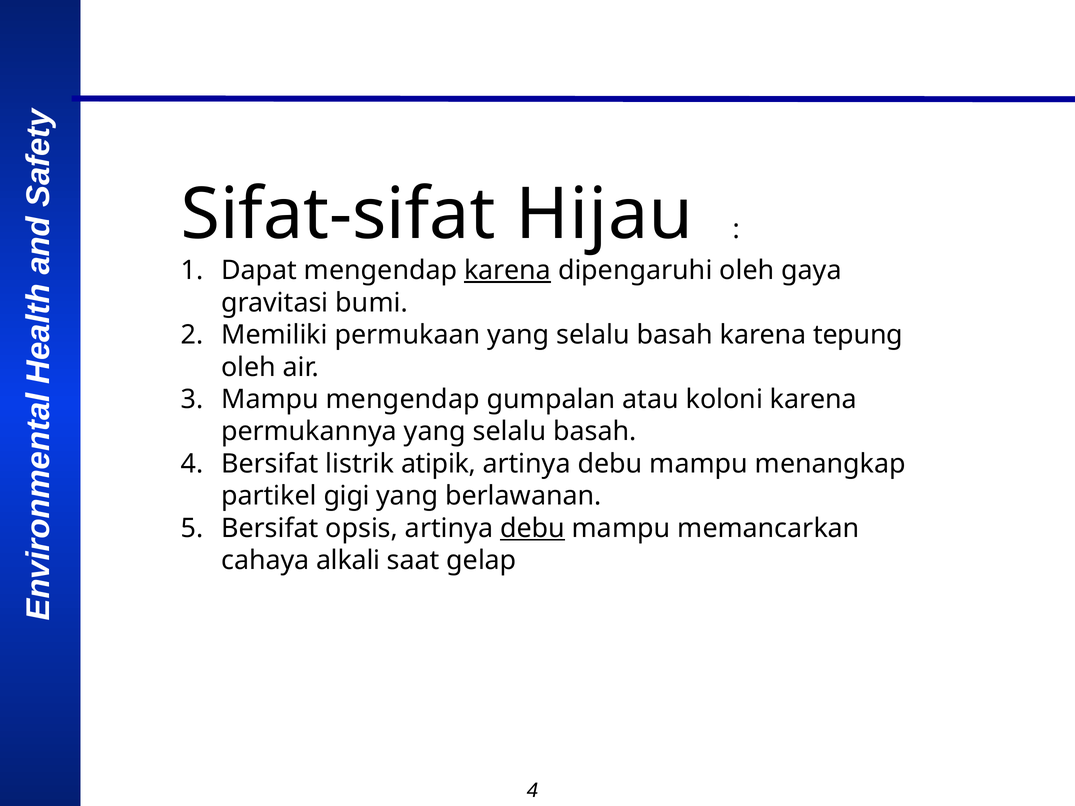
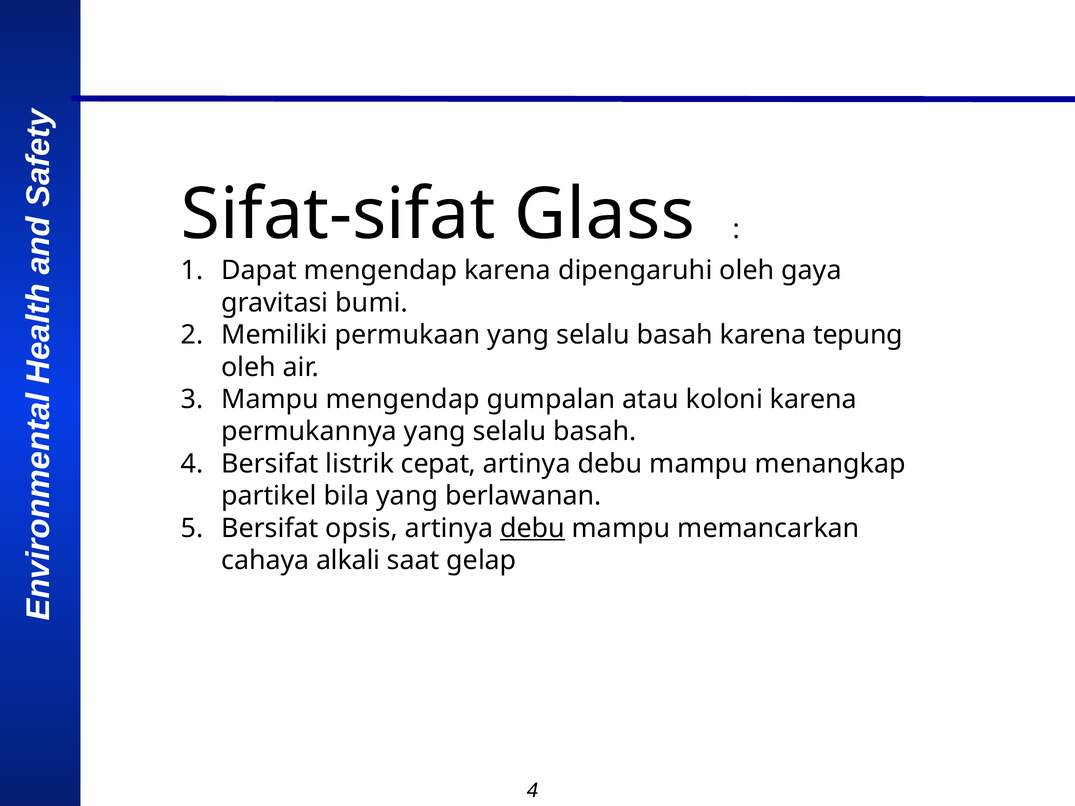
Hijau: Hijau -> Glass (605, 215)
karena underline: present -> none (508, 271)
atipik: atipik -> cepat (439, 464)
gigi: gigi -> bila (347, 496)
